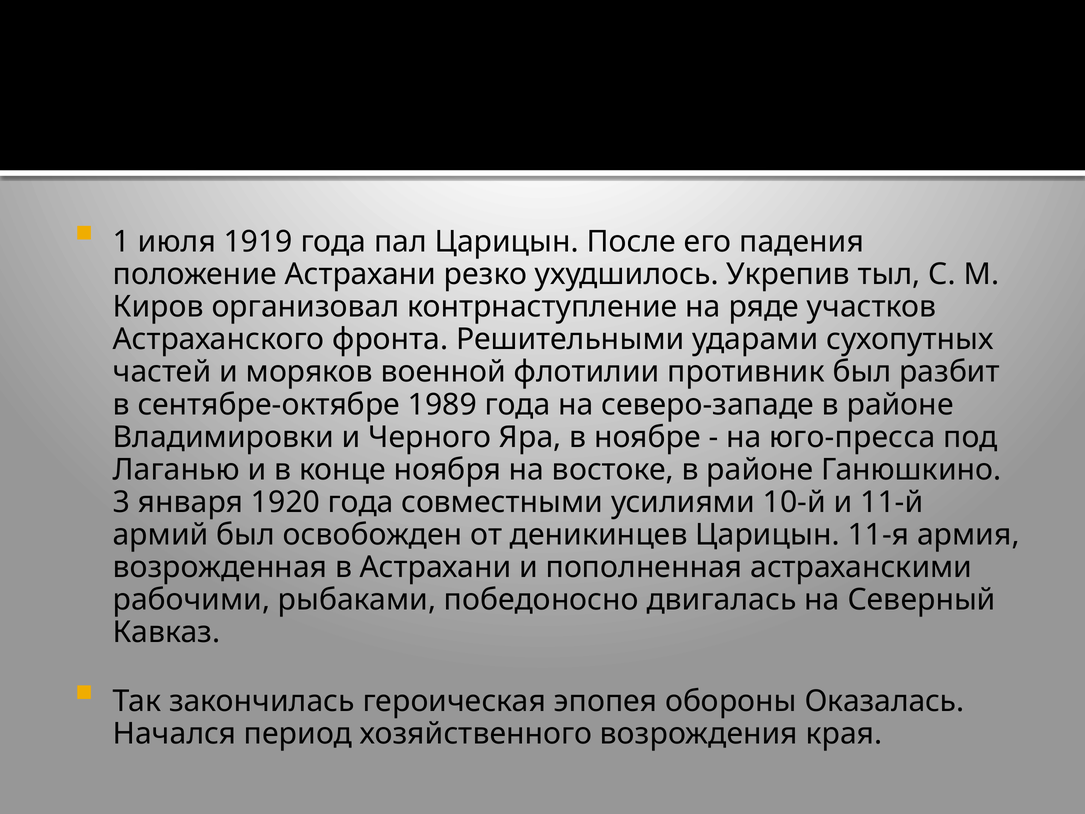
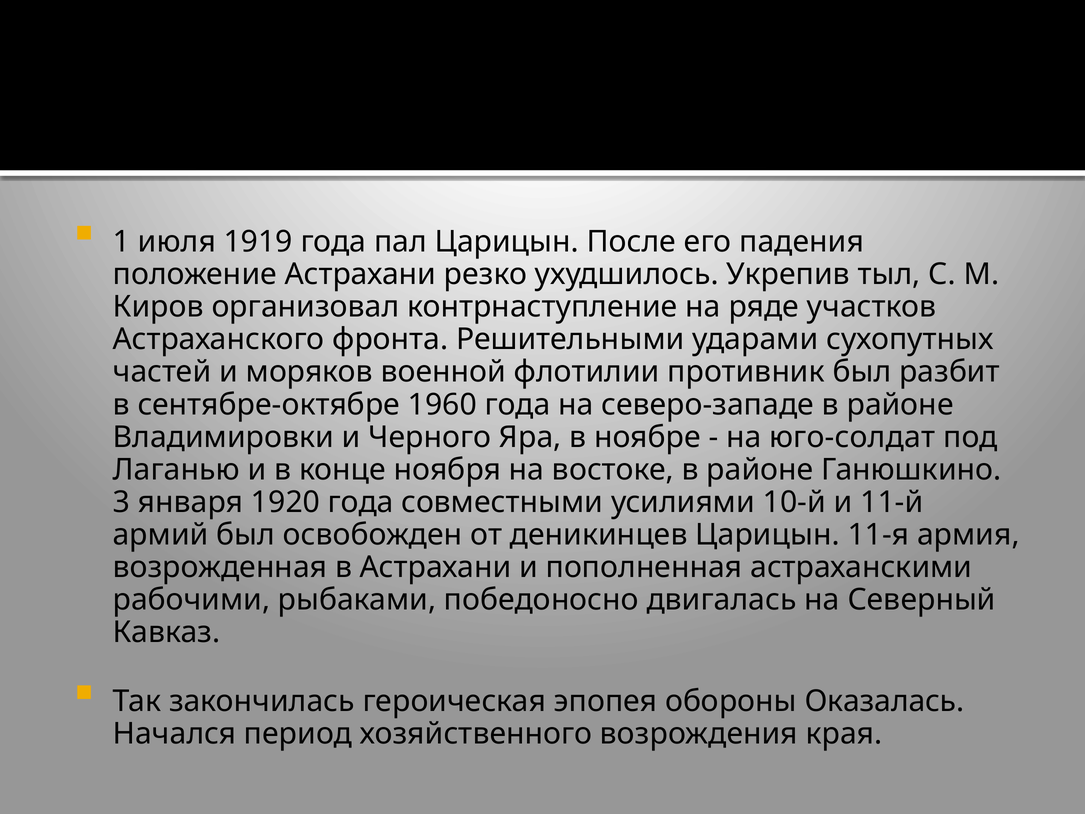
1989: 1989 -> 1960 (442, 404)
юго-пресса: юго-пресса -> юго-солдат (852, 437)
